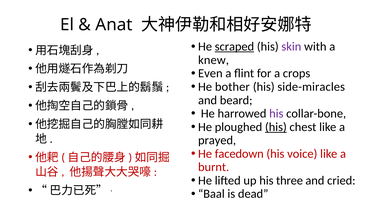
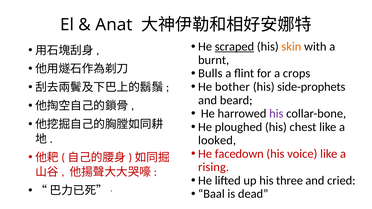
skin colour: purple -> orange (291, 47)
knew: knew -> burnt (214, 60)
Even: Even -> Bulls (210, 73)
side-miracles: side-miracles -> side-prophets (311, 87)
his underline: present -> none (276, 127)
prayed: prayed -> looked (217, 141)
burnt: burnt -> rising (214, 167)
